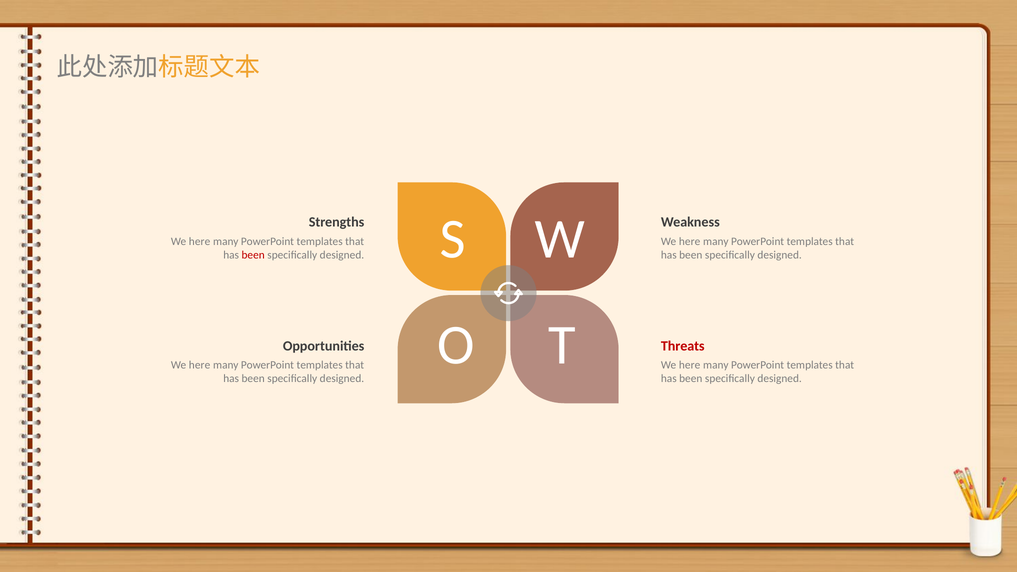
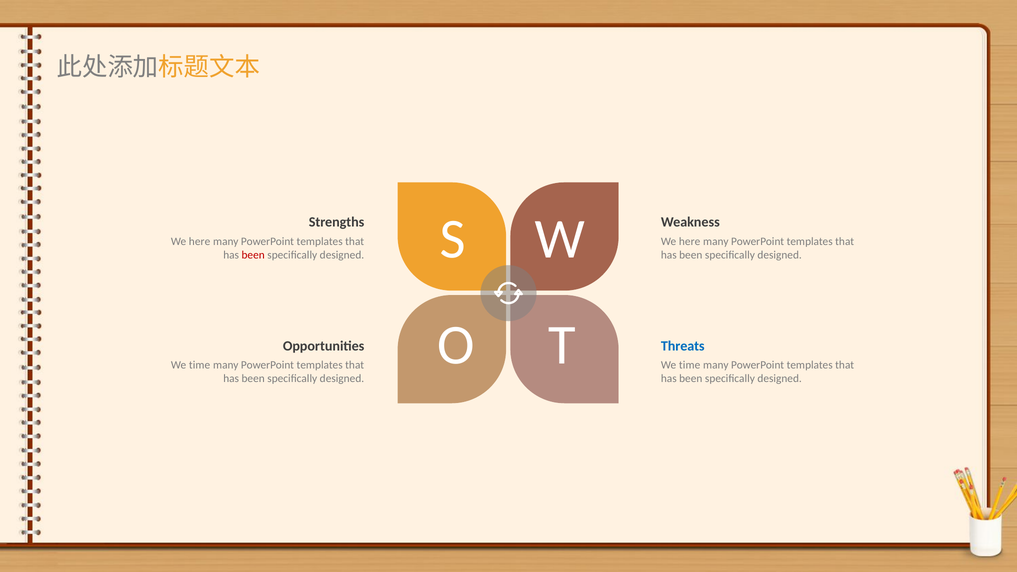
Threats colour: red -> blue (683, 346)
here: here -> time (200, 365)
here: here -> time (690, 365)
